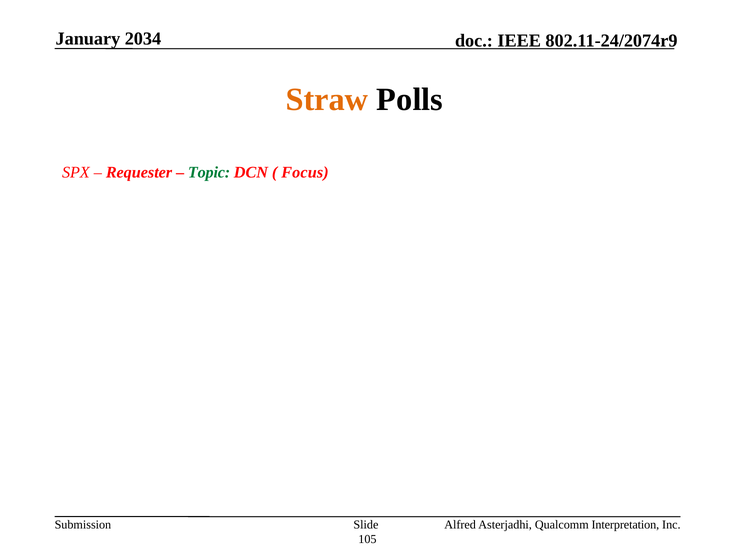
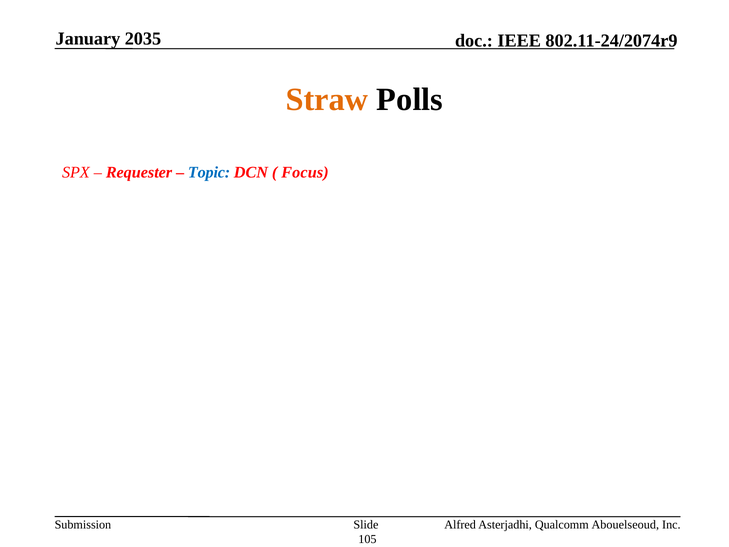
2034: 2034 -> 2035 (143, 39)
Topic colour: green -> blue (209, 172)
Interpretation: Interpretation -> Abouelseoud (625, 524)
